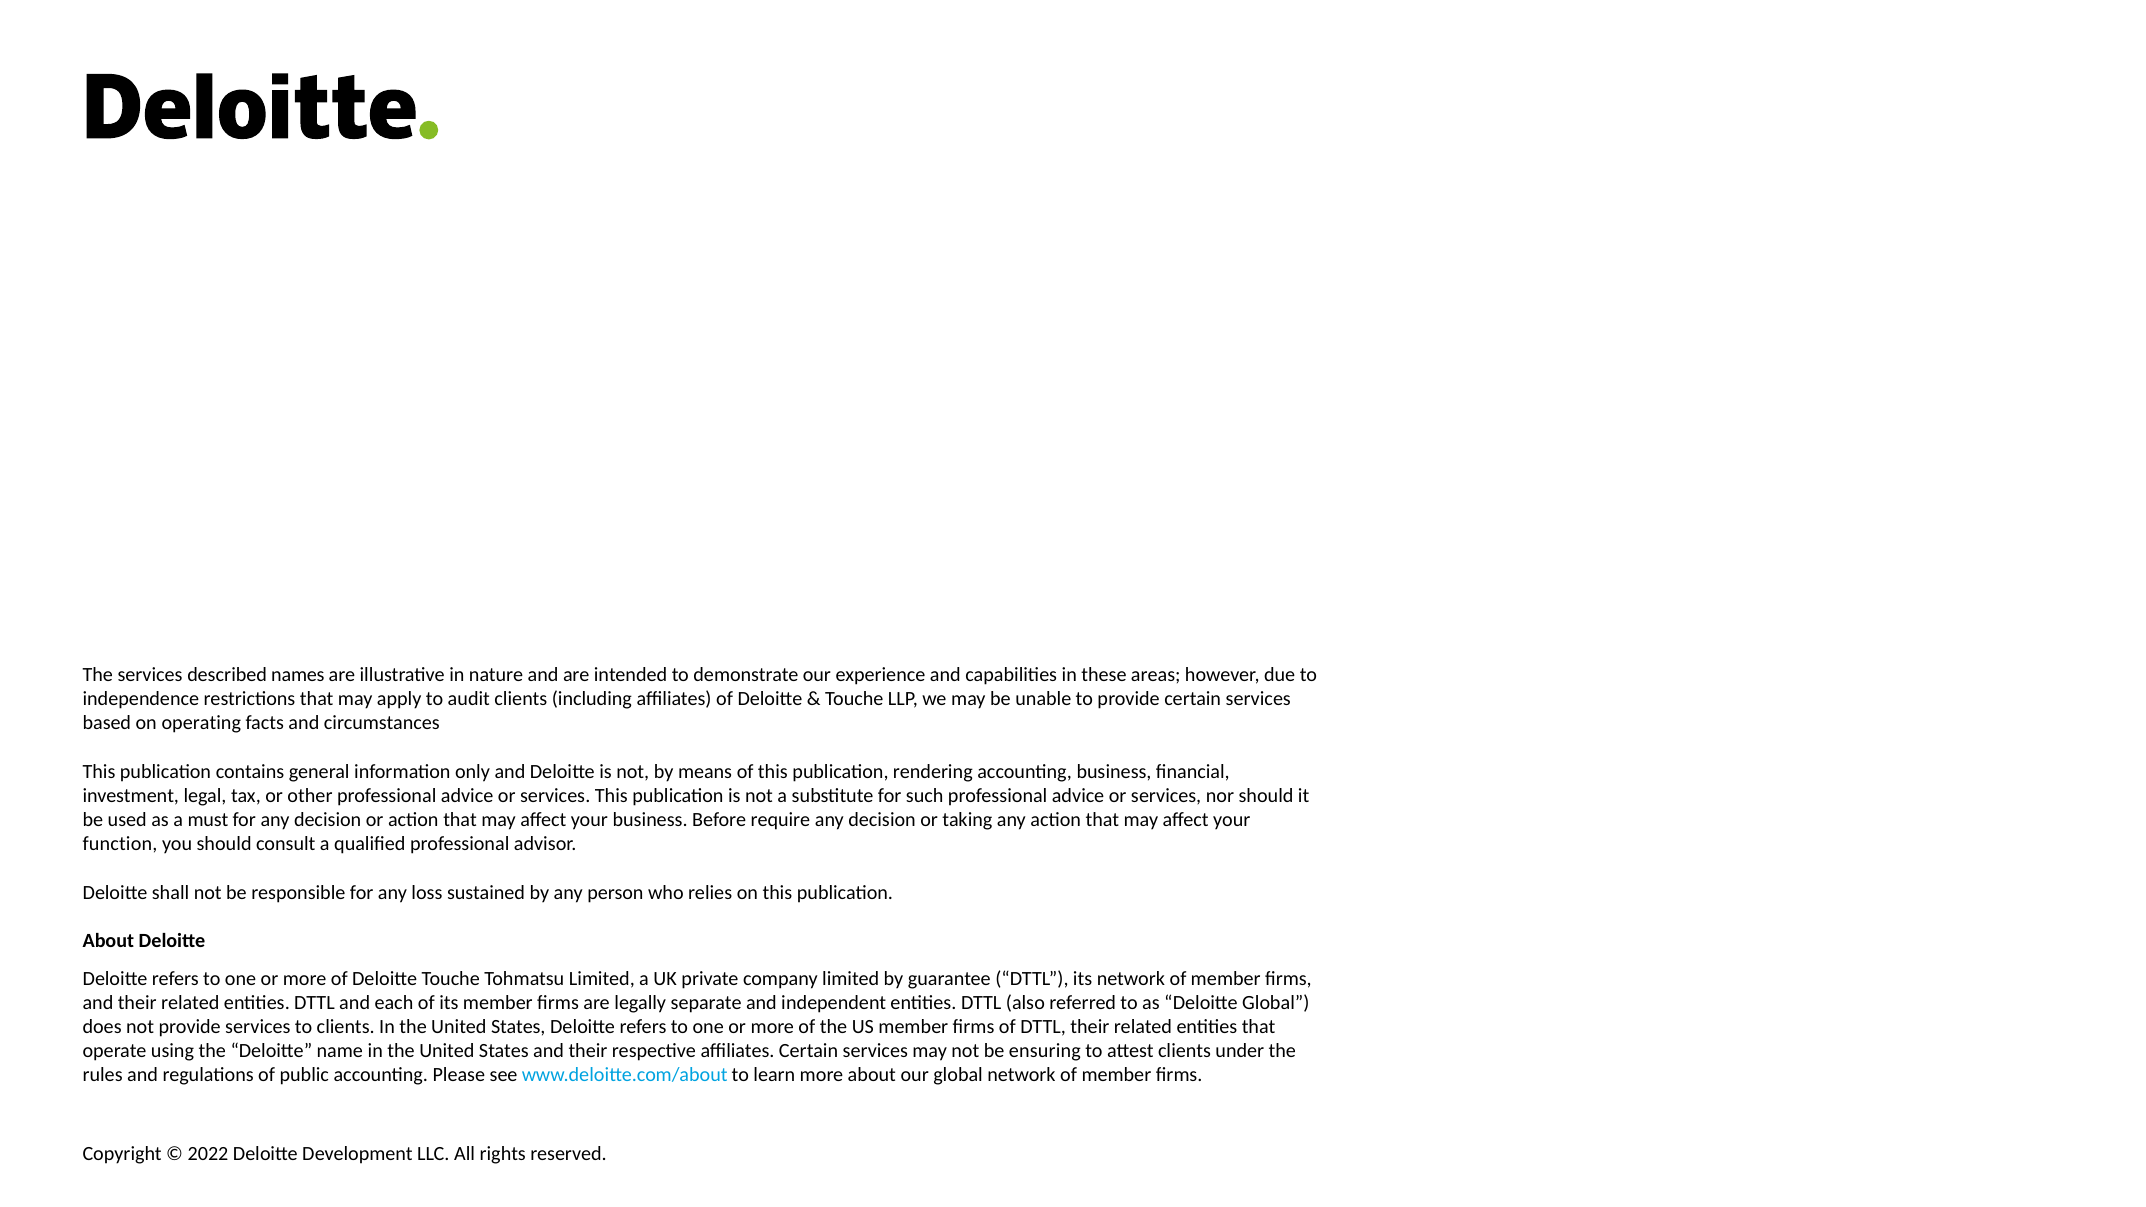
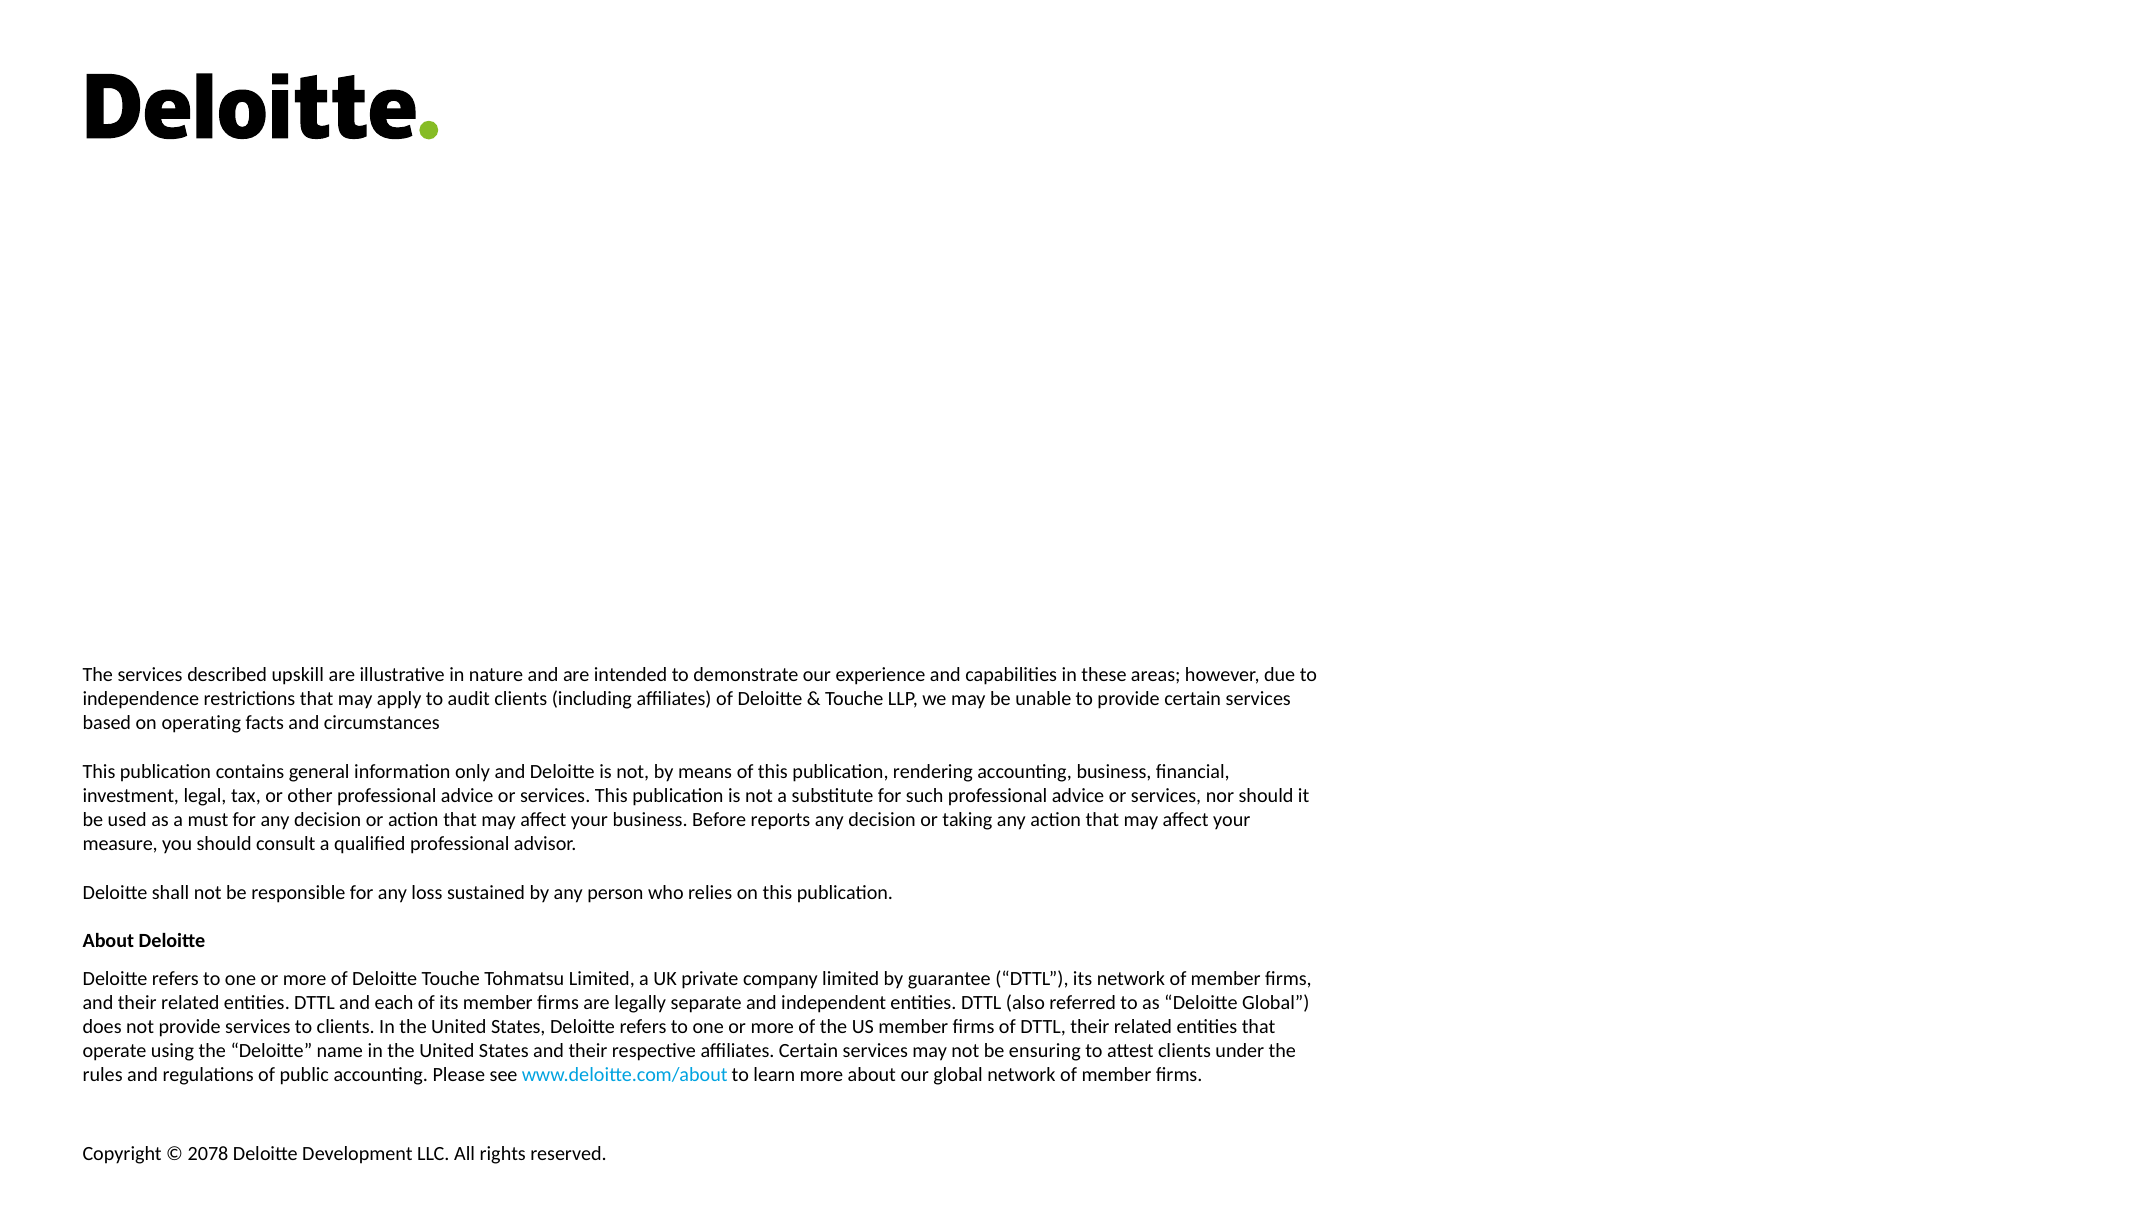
names: names -> upskill (298, 675)
require: require -> reports (780, 820)
function: function -> measure (120, 844)
2022: 2022 -> 2078 (208, 1154)
